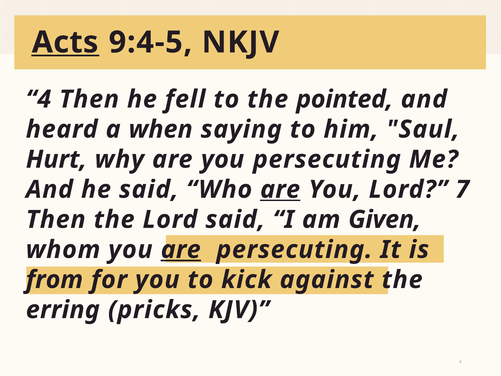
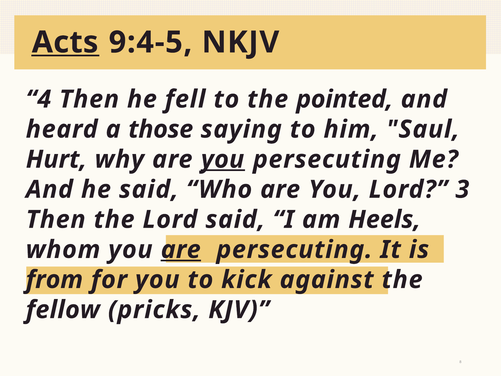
when: when -> those (161, 129)
you underline: none -> present (223, 159)
are underline: present -> none (280, 189)
7: 7 -> 3 (462, 189)
Given: Given -> Heels (384, 219)
erring: erring -> fellow (63, 310)
